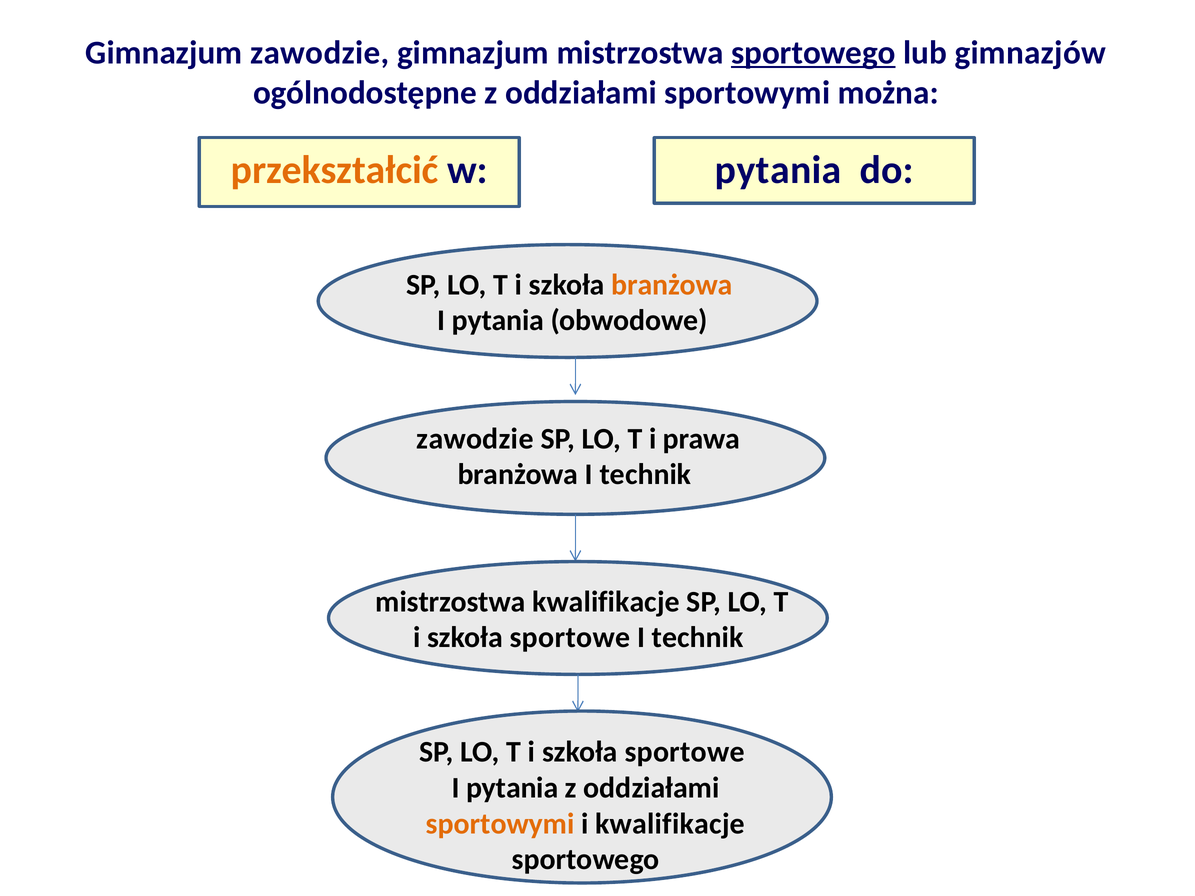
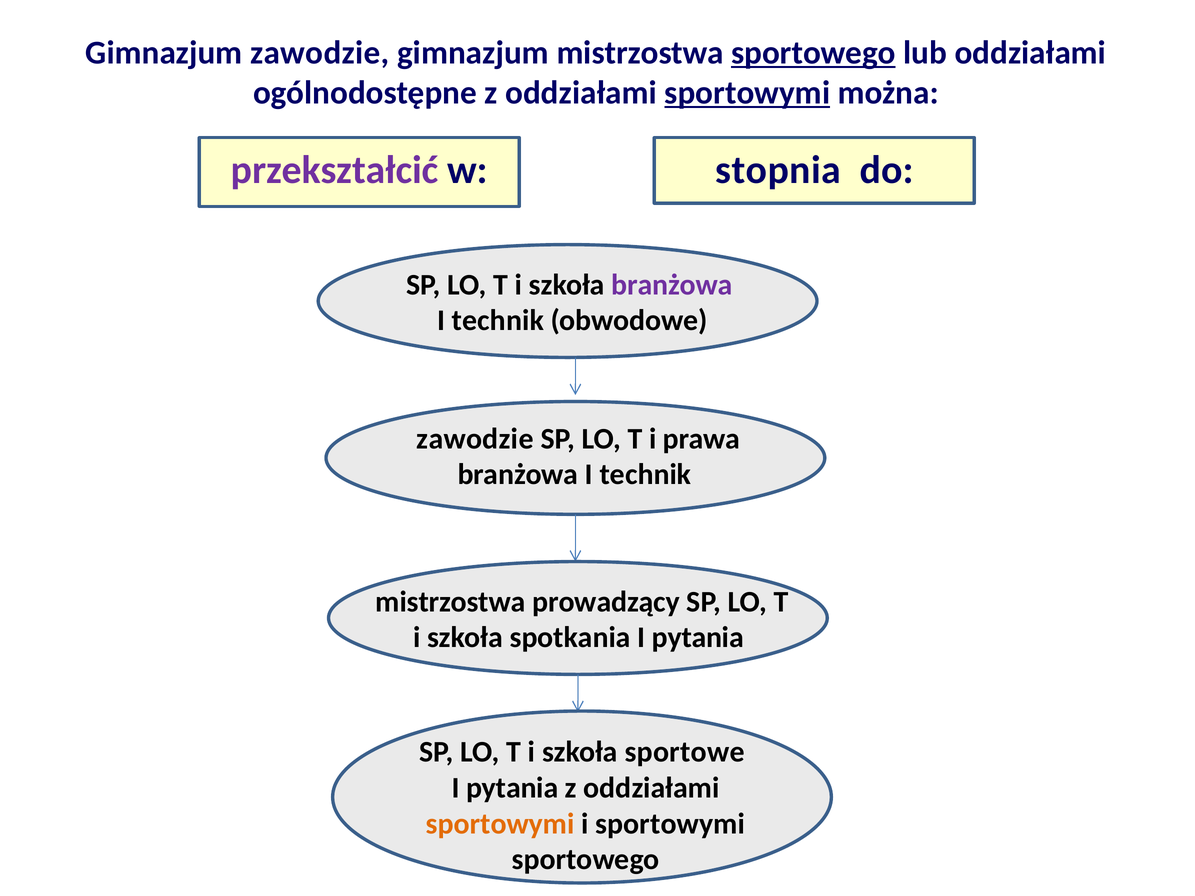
lub gimnazjów: gimnazjów -> oddziałami (1030, 53)
sportowymi underline: none -> present (747, 93)
przekształcić colour: orange -> purple (335, 170)
w pytania: pytania -> stopnia (778, 170)
branżowa colour: orange -> purple (672, 285)
pytania: pytania -> technik (498, 321)
mistrzostwa kwalifikacje: kwalifikacje -> prowadzący (606, 602)
sportowe: sportowe -> spotkania (570, 638)
technik: technik -> pytania (698, 638)
i kwalifikacje: kwalifikacje -> sportowymi (670, 824)
